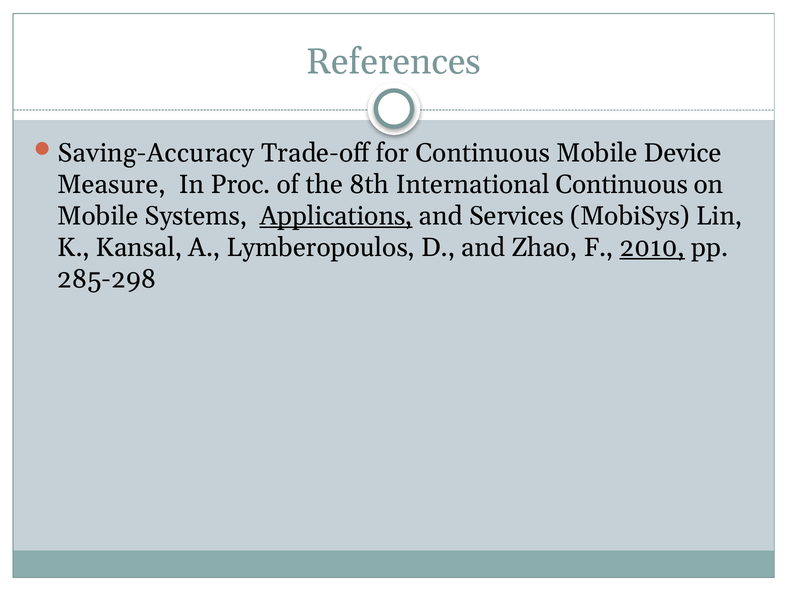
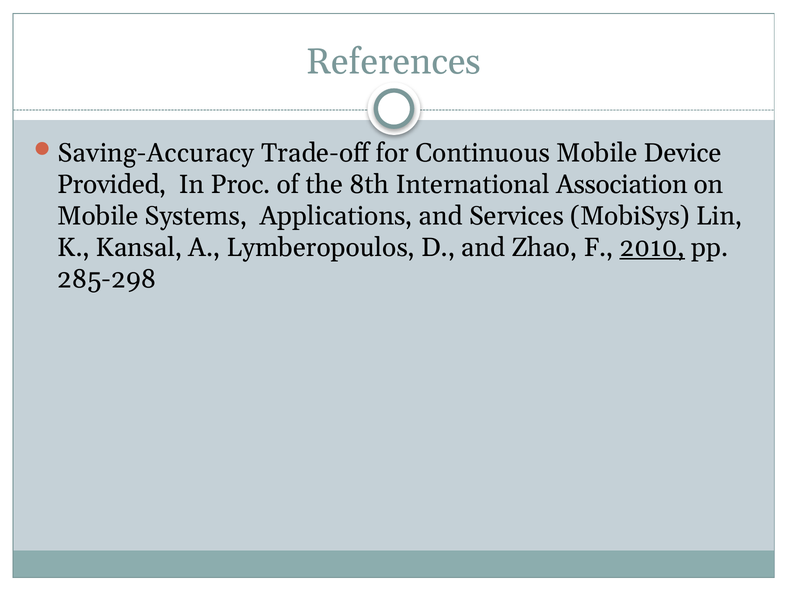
Measure: Measure -> Provided (112, 185)
International Continuous: Continuous -> Association (622, 185)
Applications underline: present -> none (336, 216)
